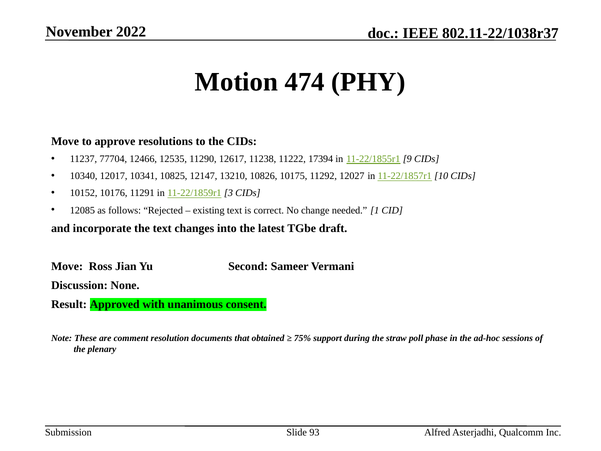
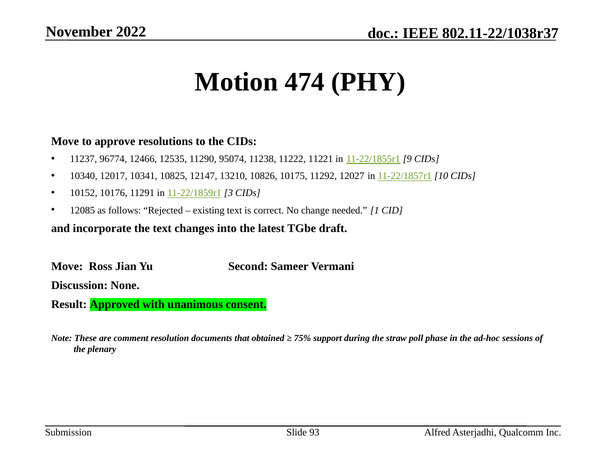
77704: 77704 -> 96774 (113, 159)
12617: 12617 -> 95074 (233, 159)
17394: 17394 -> 11221 (321, 159)
